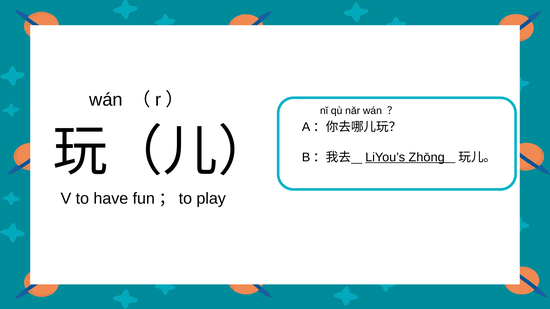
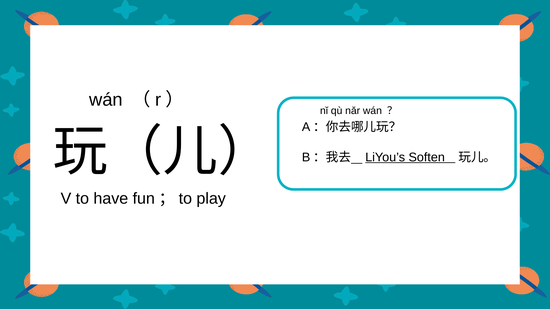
Zhōng: Zhōng -> Soften (427, 157)
